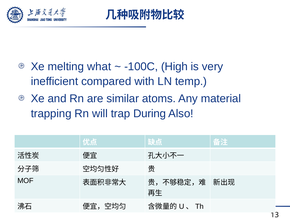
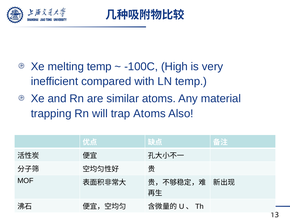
melting what: what -> temp (99, 66)
trap During: During -> Atoms (150, 113)
